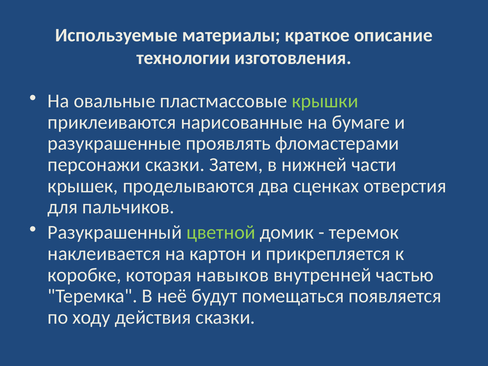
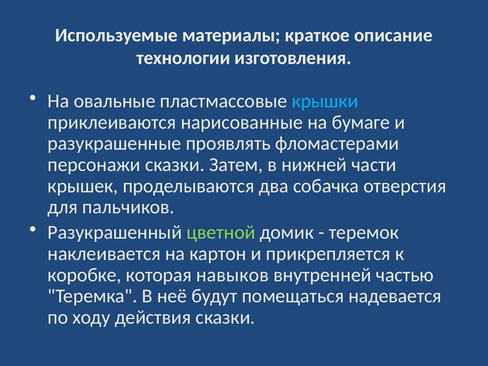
крышки colour: light green -> light blue (325, 101)
сценках: сценках -> собачка (326, 186)
появляется: появляется -> надевается (395, 296)
